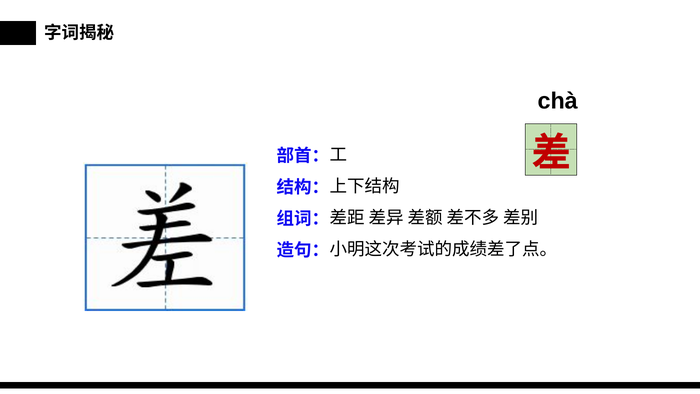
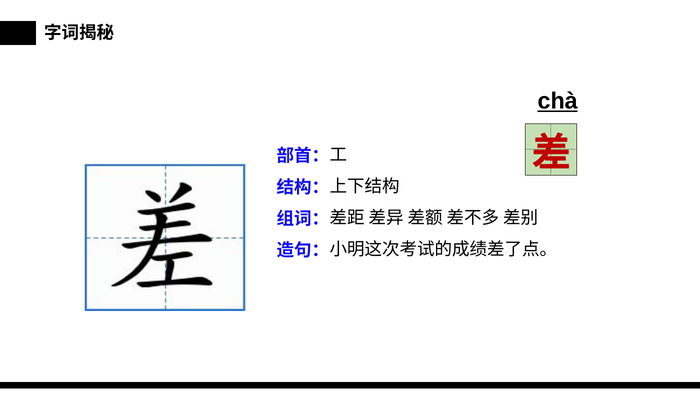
chà underline: none -> present (558, 101)
